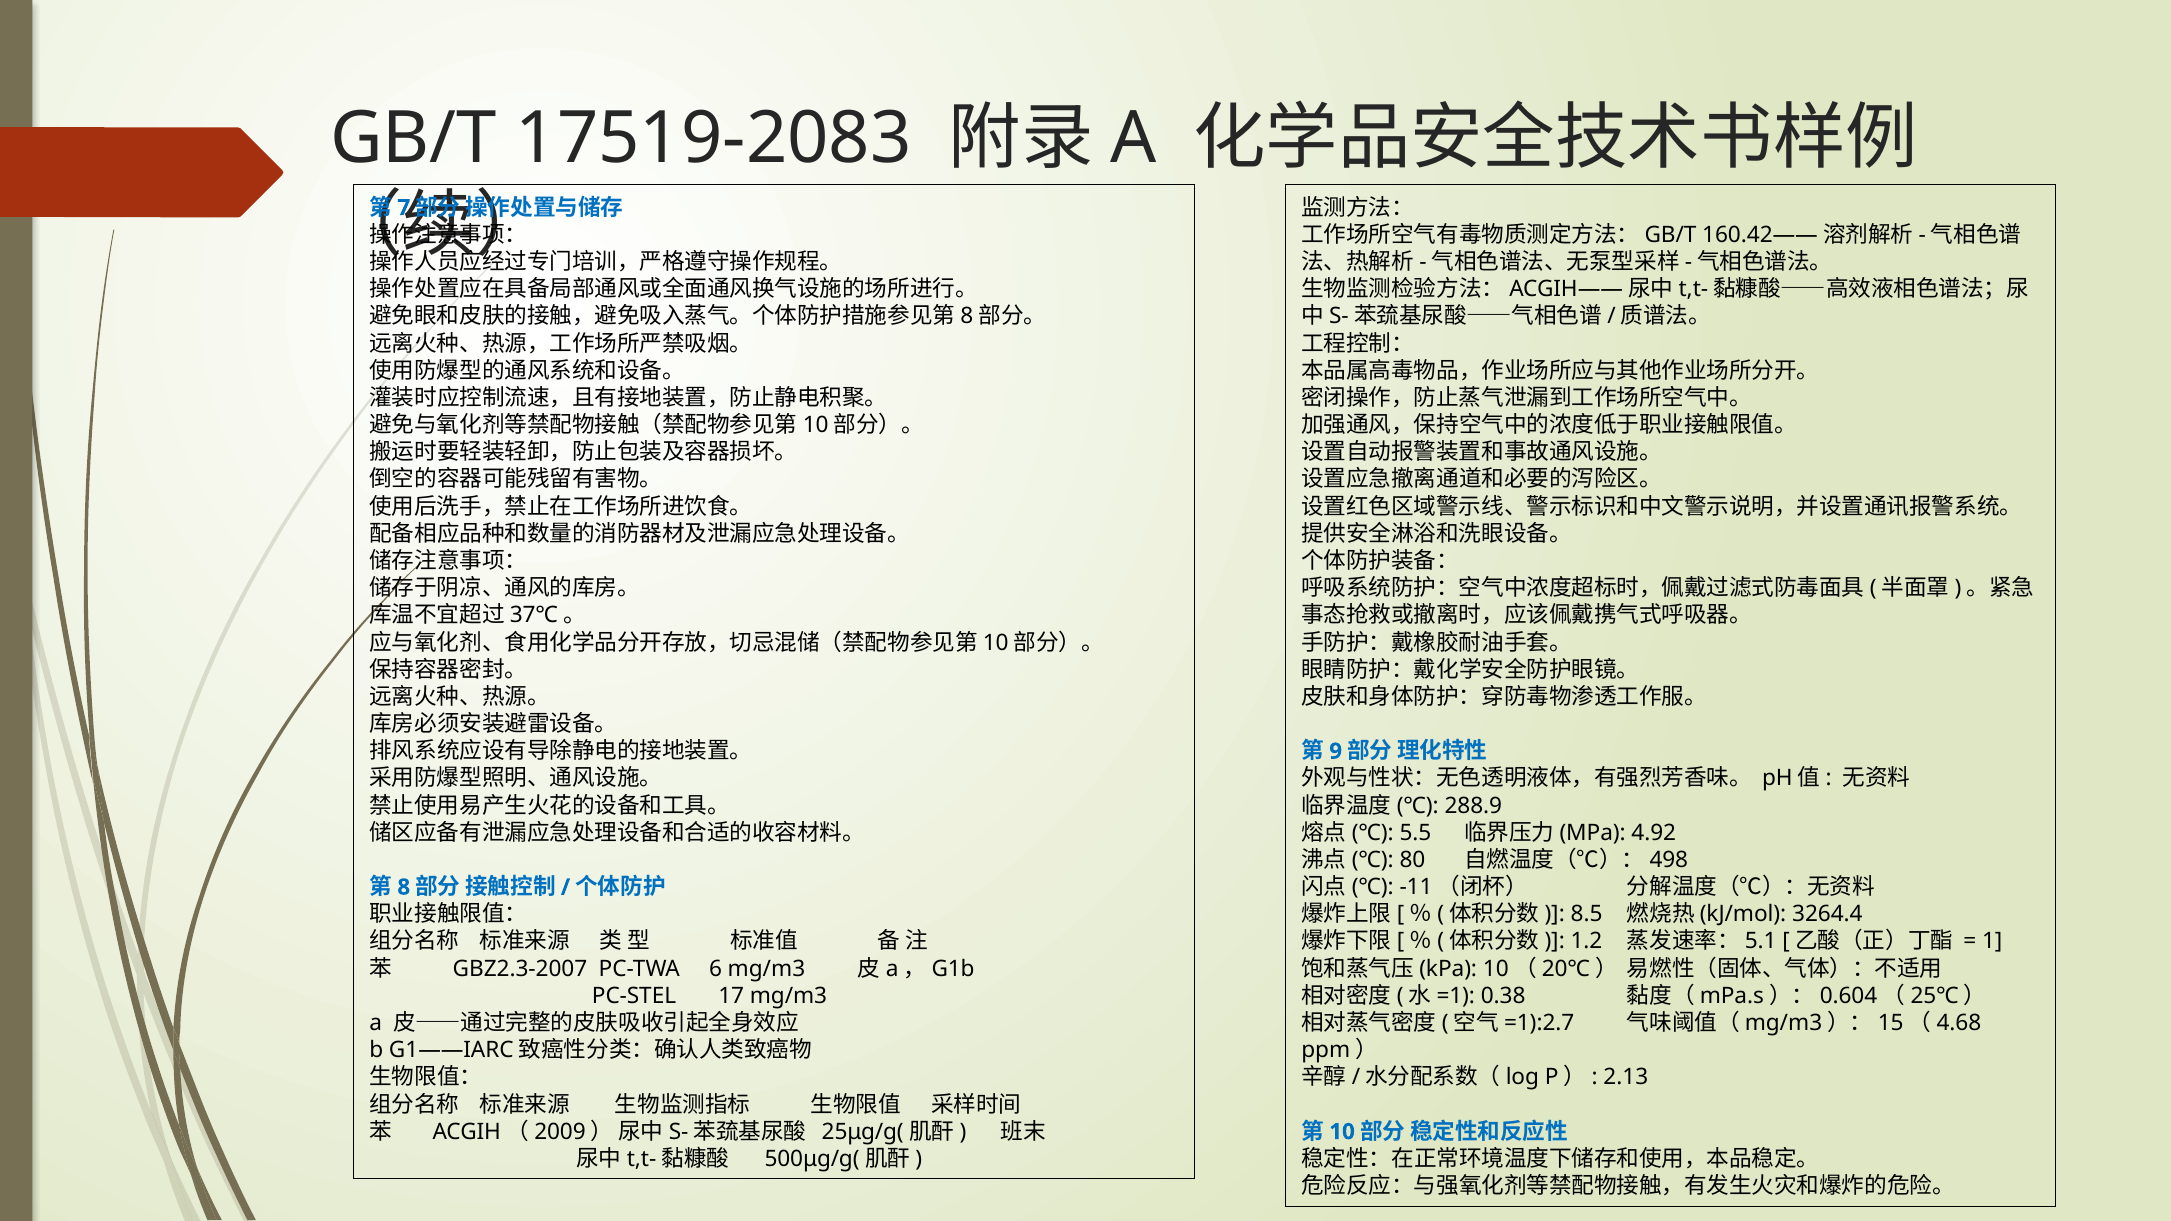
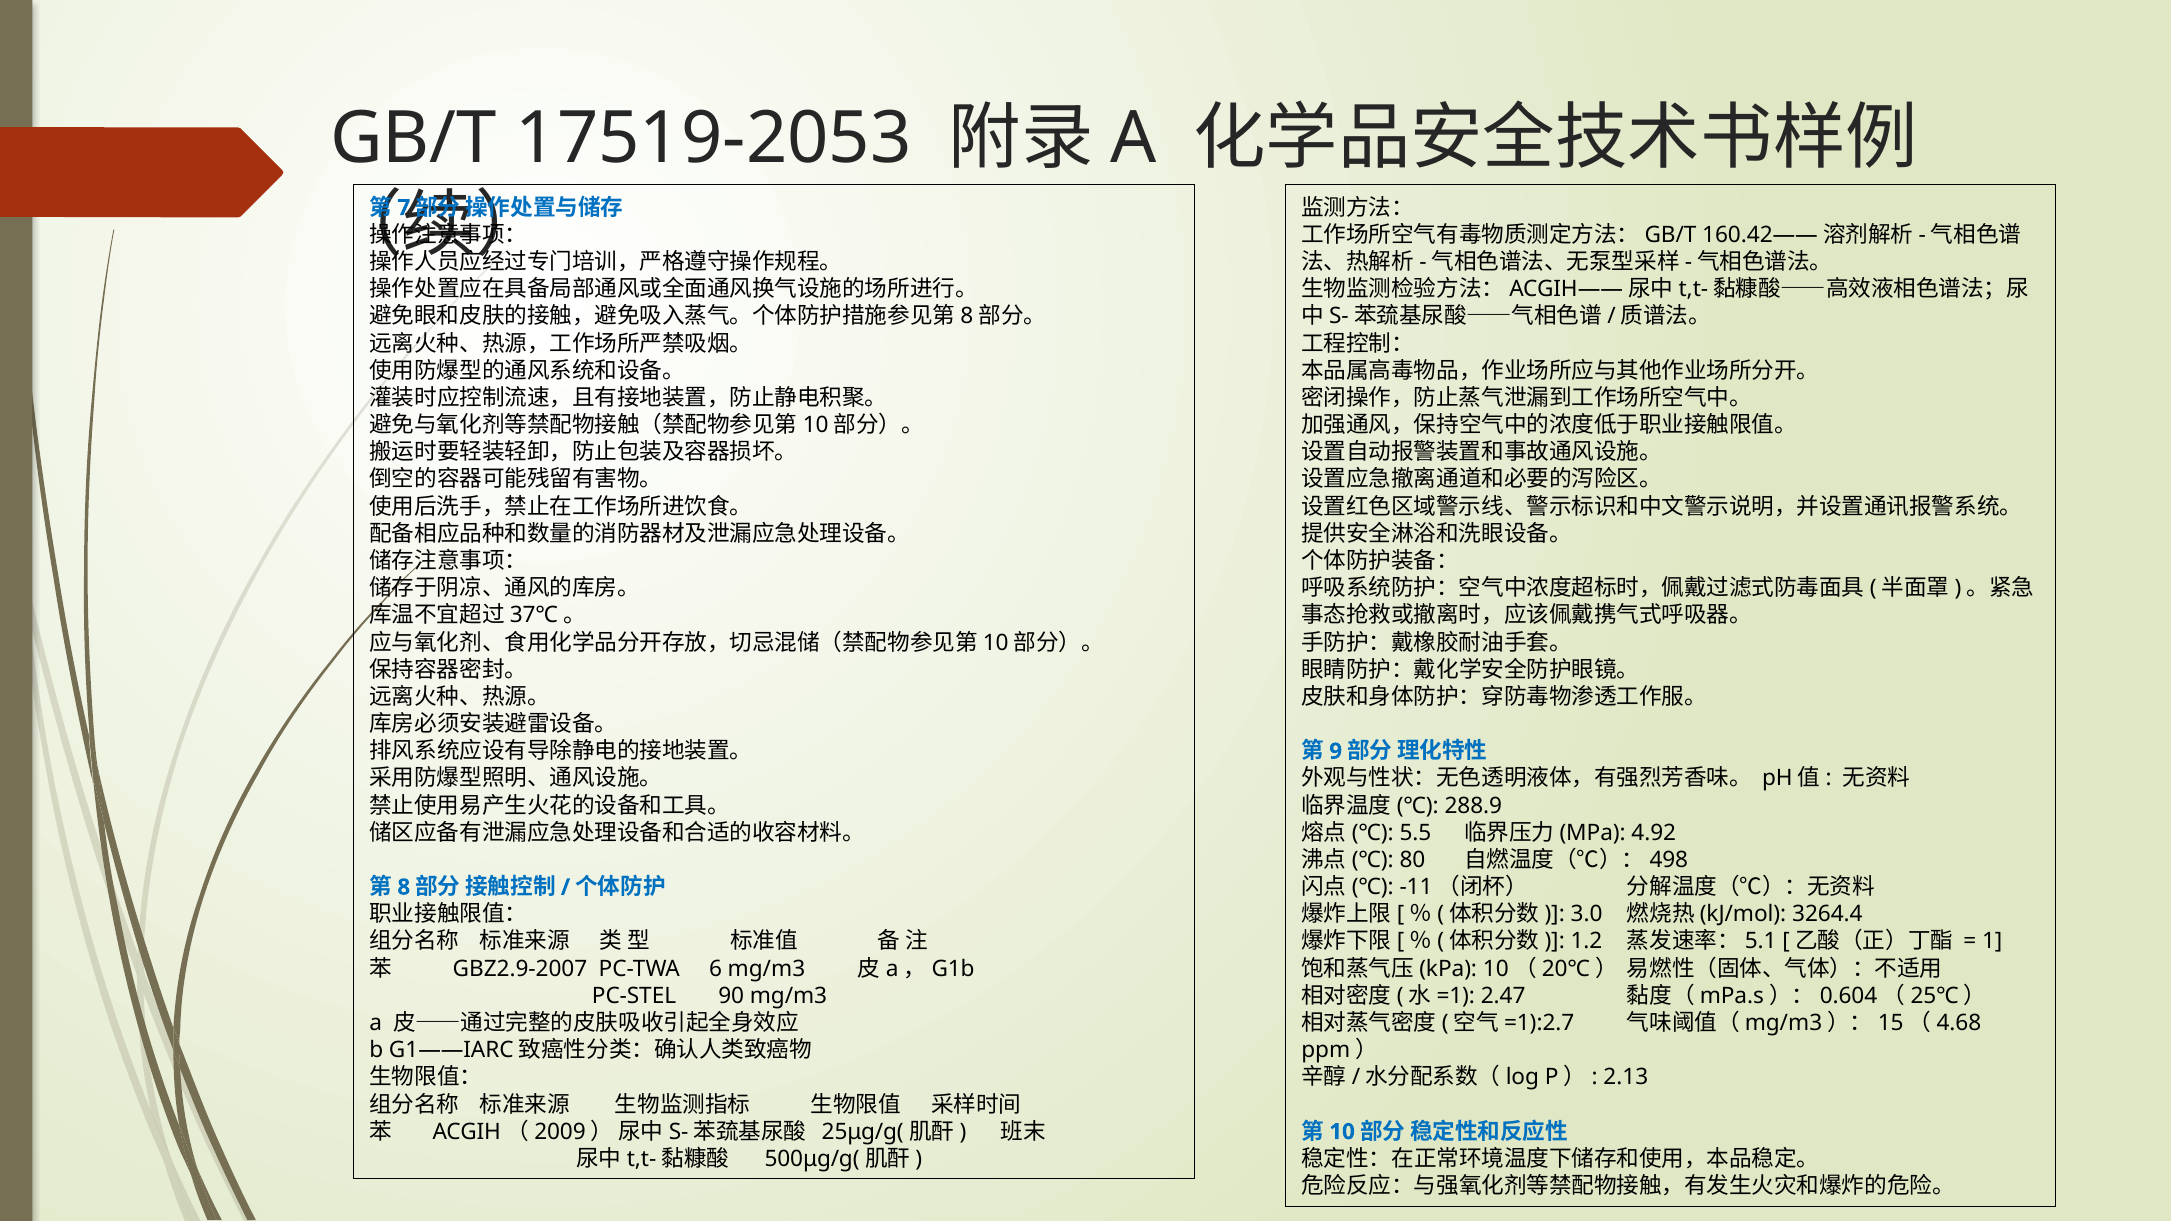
17519-2083: 17519-2083 -> 17519-2053 (714, 139)
8.5: 8.5 -> 3.0 (1587, 914)
GBZ2.3-2007: GBZ2.3-2007 -> GBZ2.9-2007 (520, 969)
0.38: 0.38 -> 2.47 (1503, 996)
17: 17 -> 90 (731, 996)
